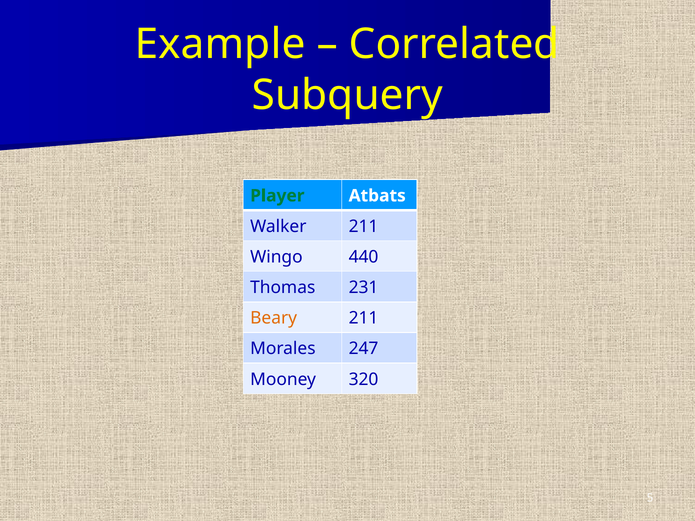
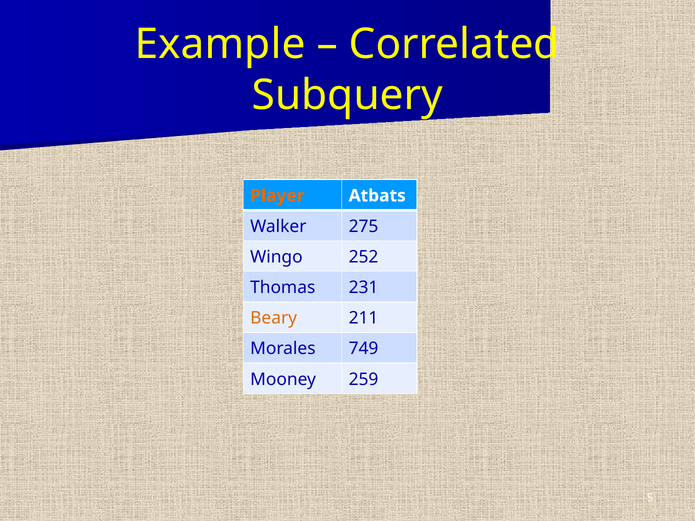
Player colour: green -> orange (277, 196)
Walker 211: 211 -> 275 (364, 226)
440: 440 -> 252 (364, 257)
247: 247 -> 749 (364, 349)
320: 320 -> 259 (364, 380)
